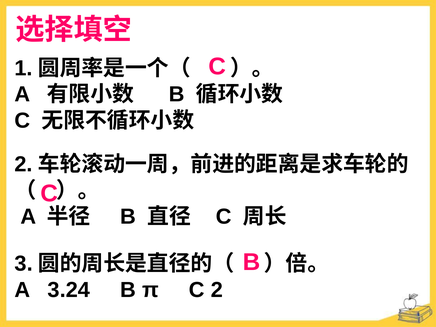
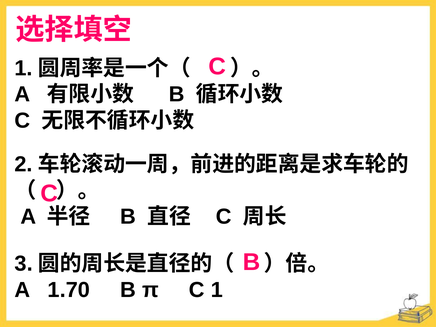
3.24: 3.24 -> 1.70 (69, 290)
C 2: 2 -> 1 (217, 290)
